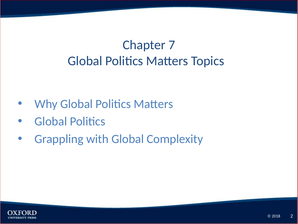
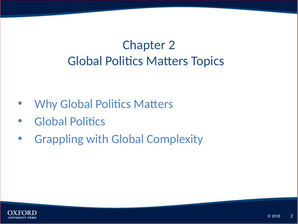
Chapter 7: 7 -> 2 (172, 45)
